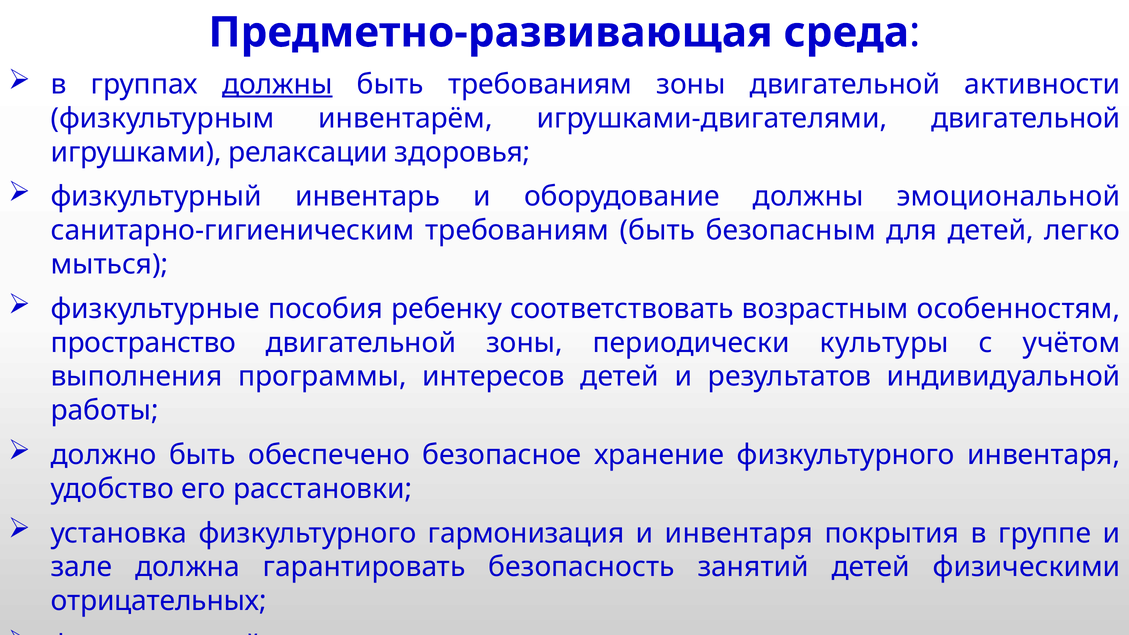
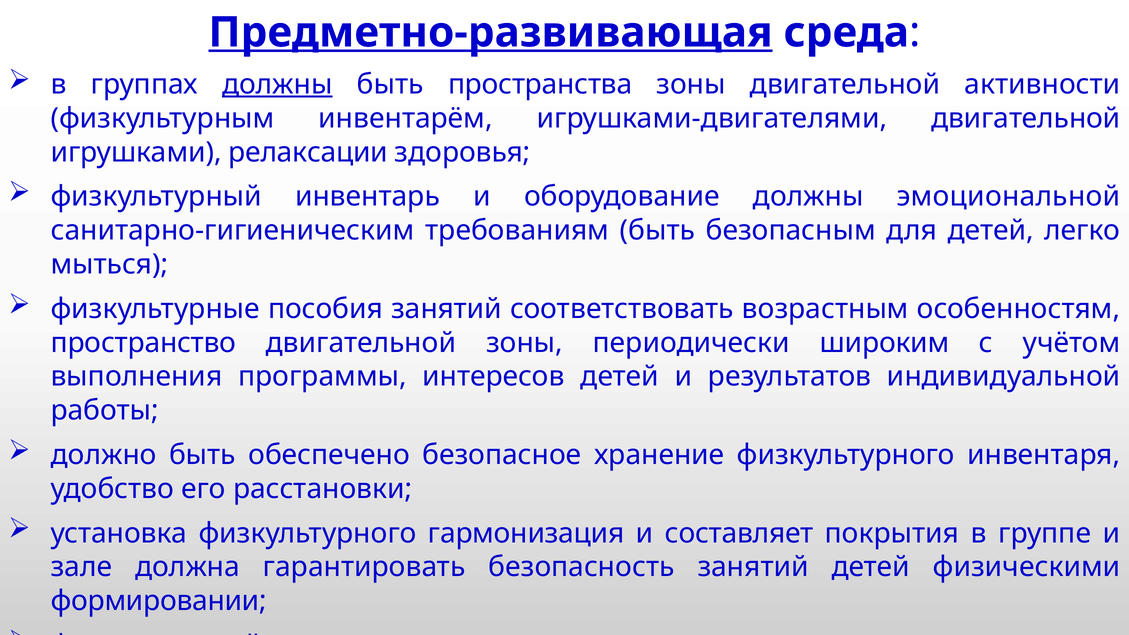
Предметно-развивающая underline: none -> present (490, 32)
быть требованиям: требованиям -> пространства (540, 84)
пособия ребенку: ребенку -> занятий (447, 309)
культуры: культуры -> широким (885, 343)
и инвентаря: инвентаря -> составляет (739, 533)
отрицательных: отрицательных -> формировании (159, 601)
